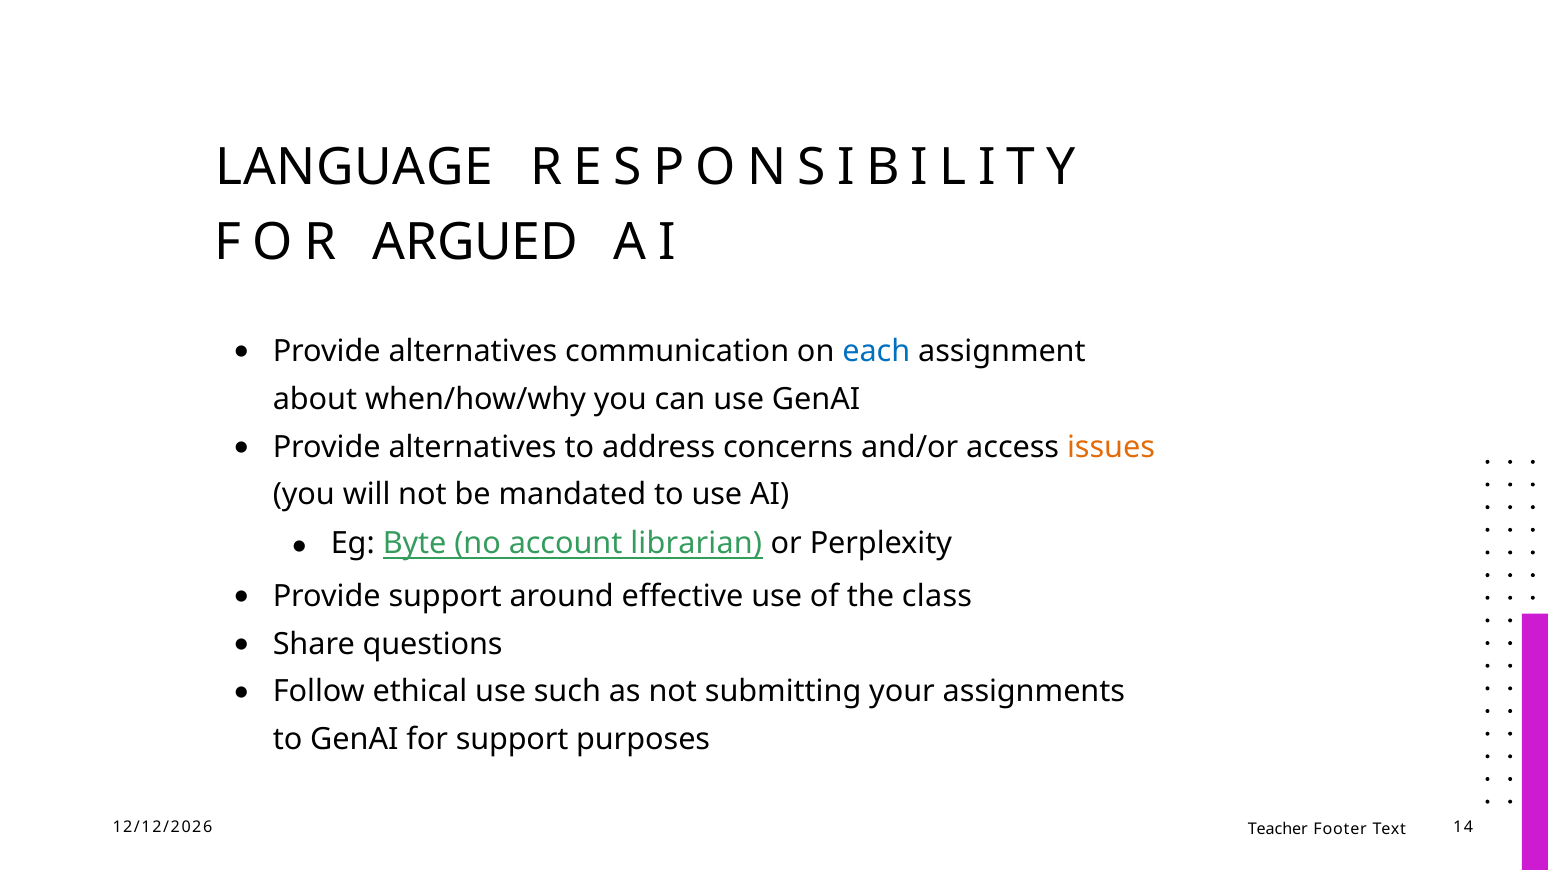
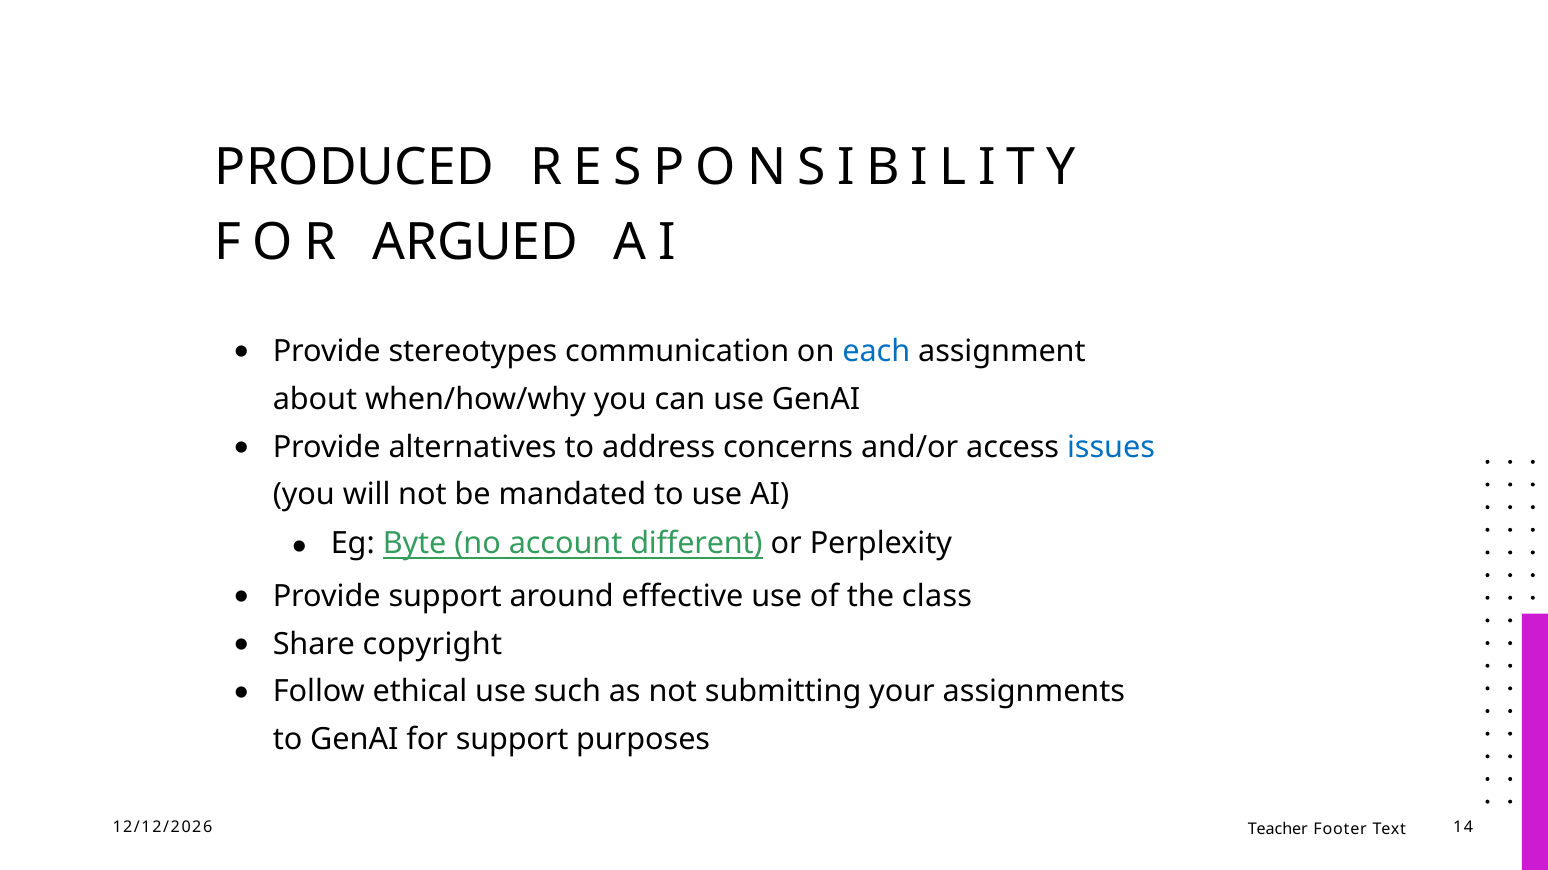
LANGUAGE: LANGUAGE -> PRODUCED (354, 168)
alternatives: alternatives -> stereotypes (473, 352)
issues colour: orange -> blue (1111, 447)
librarian: librarian -> different (696, 544)
questions: questions -> copyright (432, 645)
